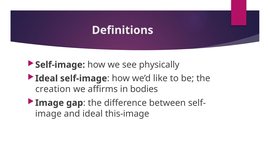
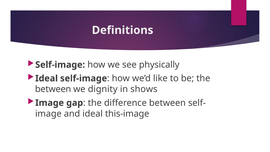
creation: creation -> between (53, 89)
affirms: affirms -> dignity (103, 89)
bodies: bodies -> shows (144, 89)
